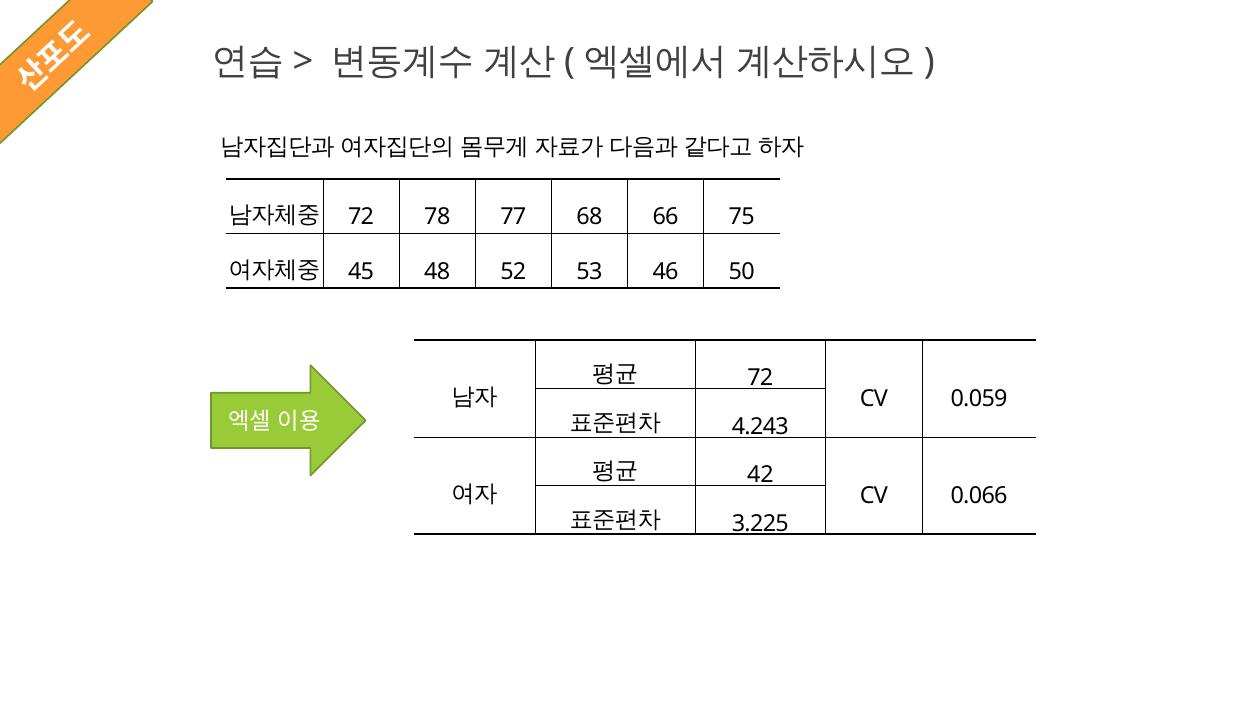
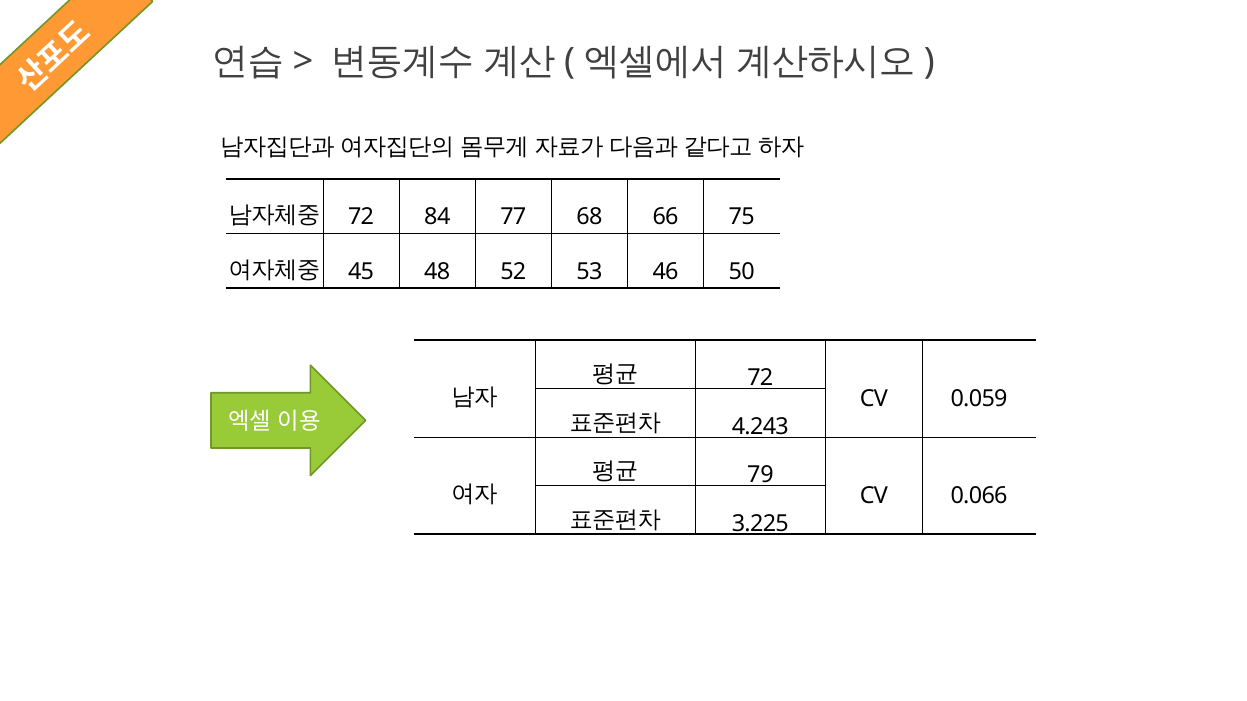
78: 78 -> 84 (437, 217)
42: 42 -> 79 (760, 475)
